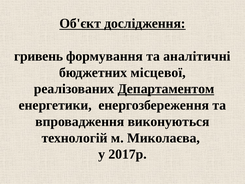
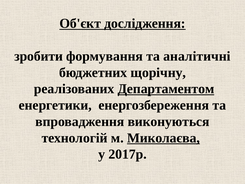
гривень: гривень -> зробити (39, 56)
місцевої: місцевої -> щорічну (158, 72)
Миколаєва underline: none -> present (163, 138)
